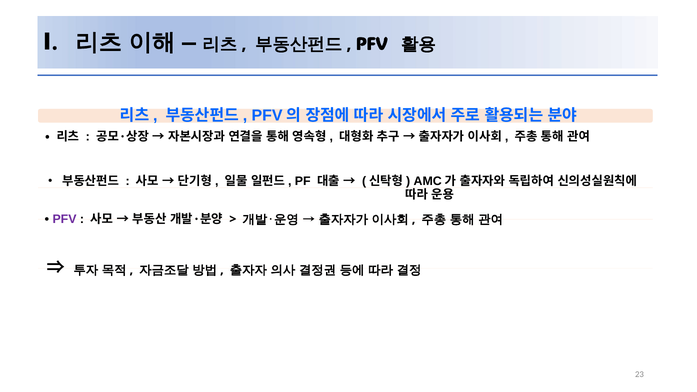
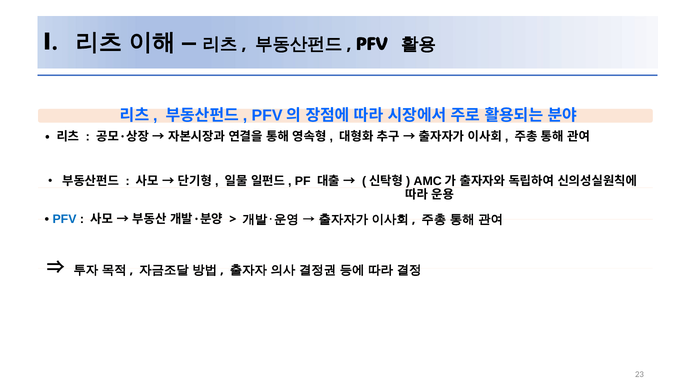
PFV colour: purple -> blue (64, 219)
